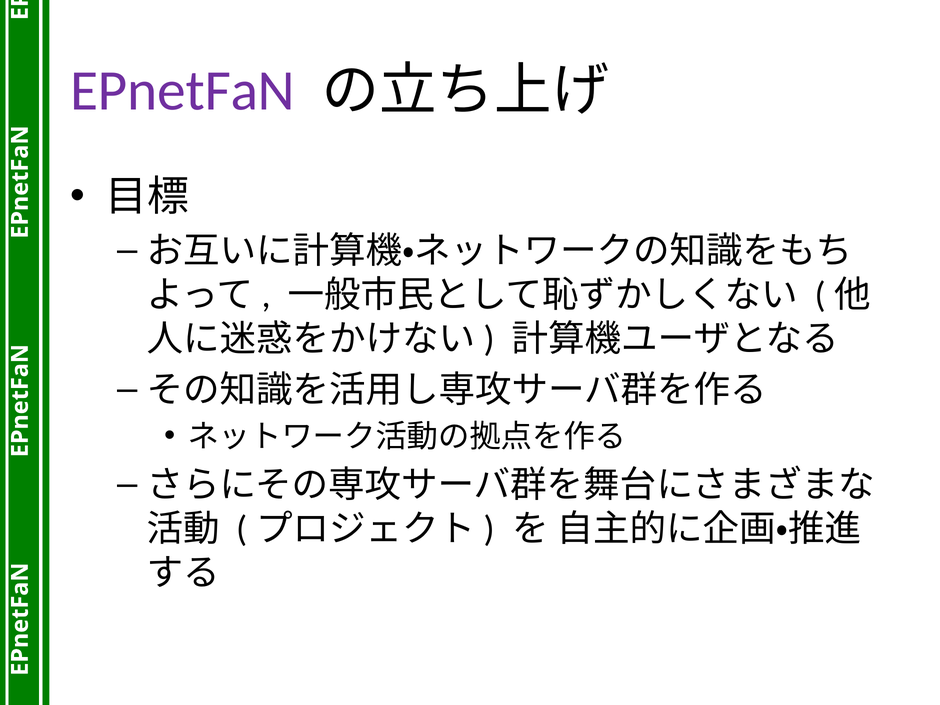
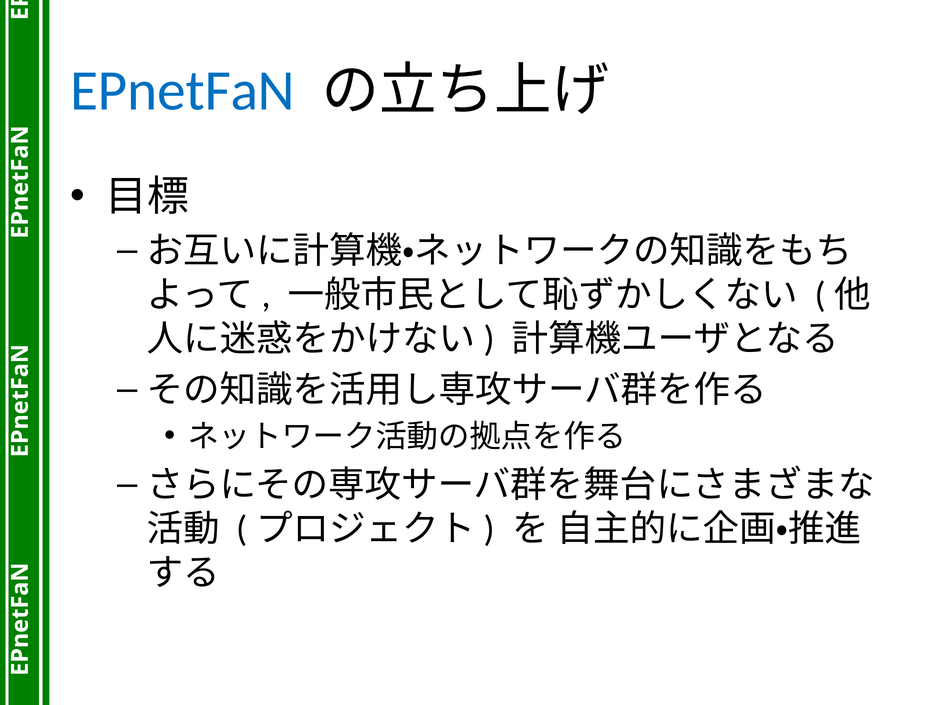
EPnetFaN colour: purple -> blue (183, 91)
